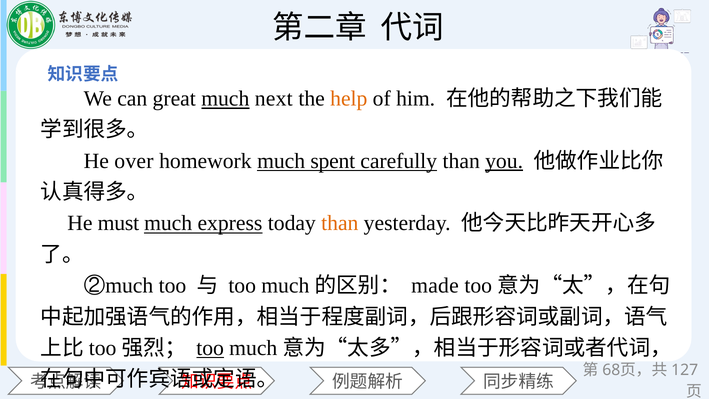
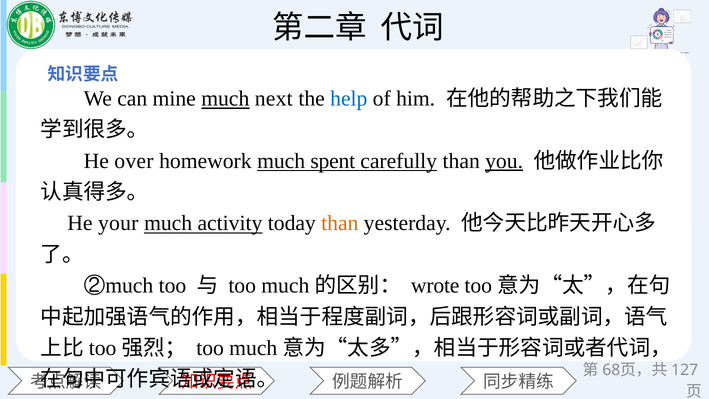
great: great -> mine (174, 99)
help colour: orange -> blue (349, 99)
must: must -> your (118, 223)
express: express -> activity (230, 223)
made: made -> wrote (435, 286)
too underline: present -> none (210, 348)
